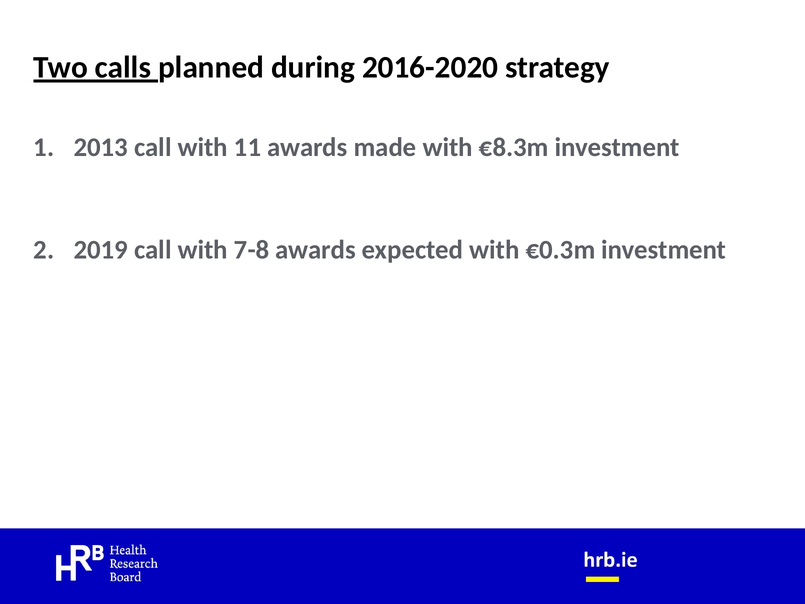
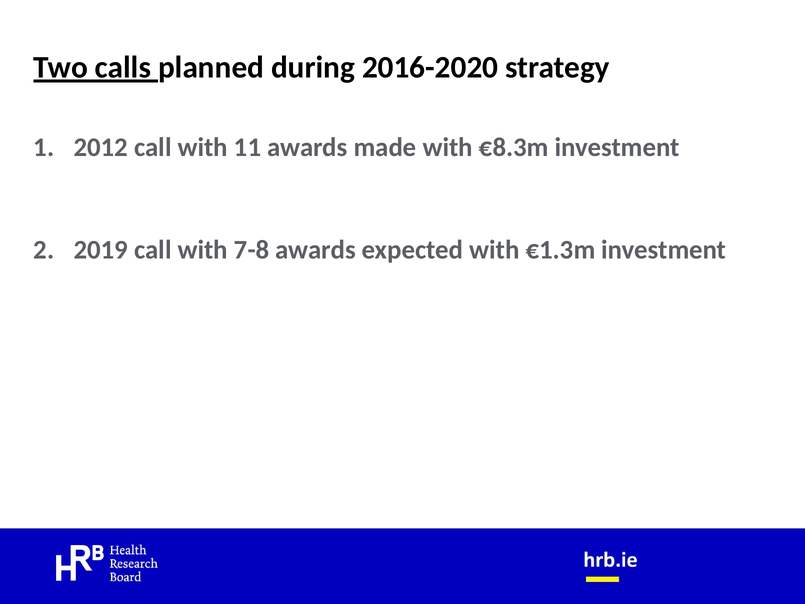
2013: 2013 -> 2012 (101, 147)
€0.3m: €0.3m -> €1.3m (560, 250)
